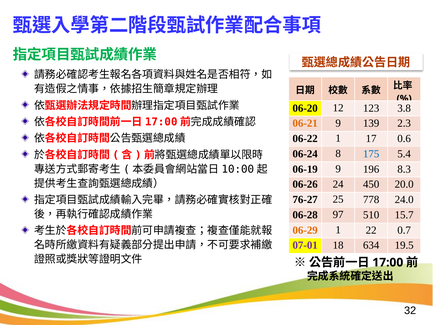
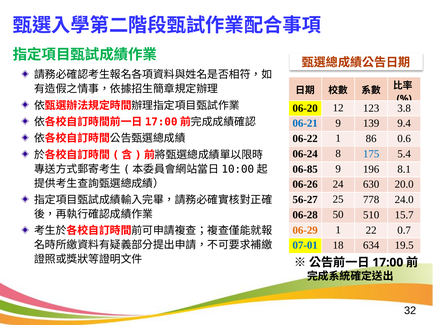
06-21 colour: orange -> blue (305, 123)
2.3: 2.3 -> 9.4 (404, 123)
17: 17 -> 86 (371, 138)
06-19: 06-19 -> 06-85 (305, 169)
8.3: 8.3 -> 8.1 (404, 169)
450: 450 -> 630 (371, 184)
76-27: 76-27 -> 56-27 (305, 199)
97: 97 -> 50 (338, 214)
07-01 colour: purple -> blue (305, 245)
